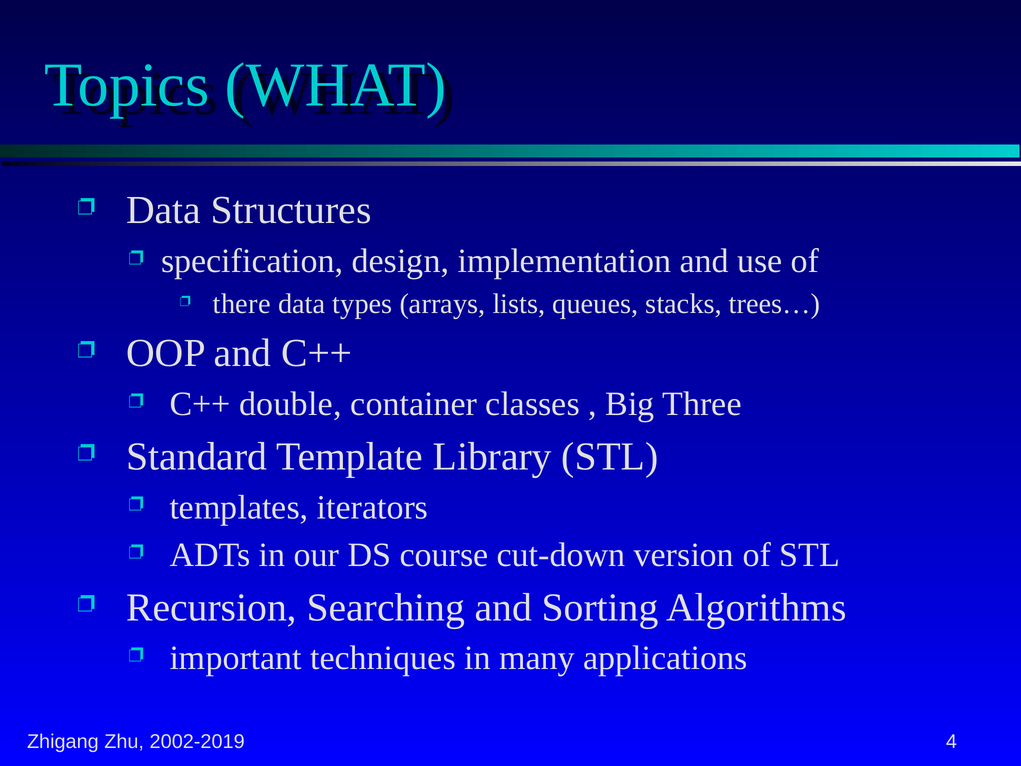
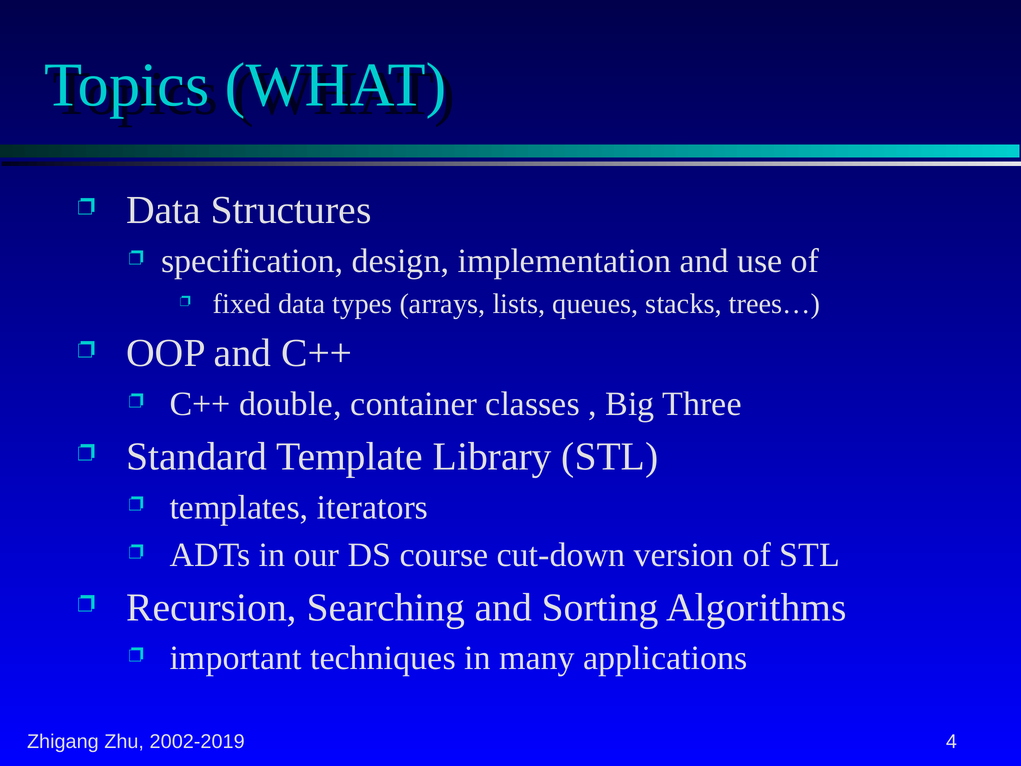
there: there -> fixed (242, 304)
